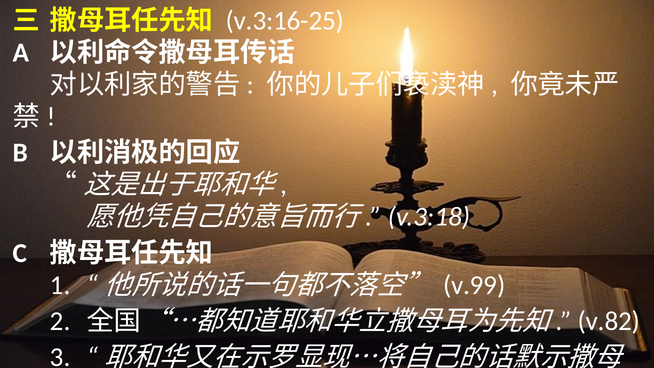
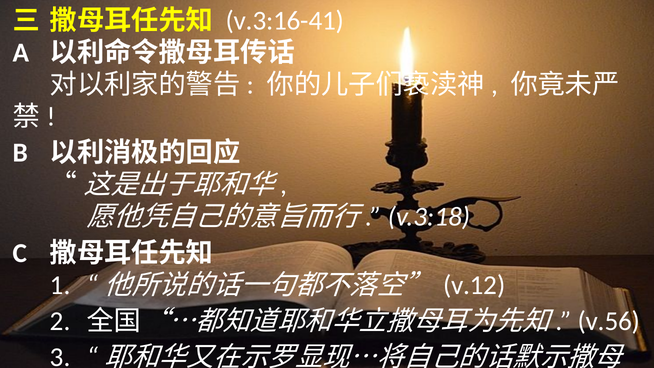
v.3:16-25: v.3:16-25 -> v.3:16-41 (285, 21)
v.99: v.99 -> v.12 (474, 285)
v.82: v.82 -> v.56 (609, 321)
